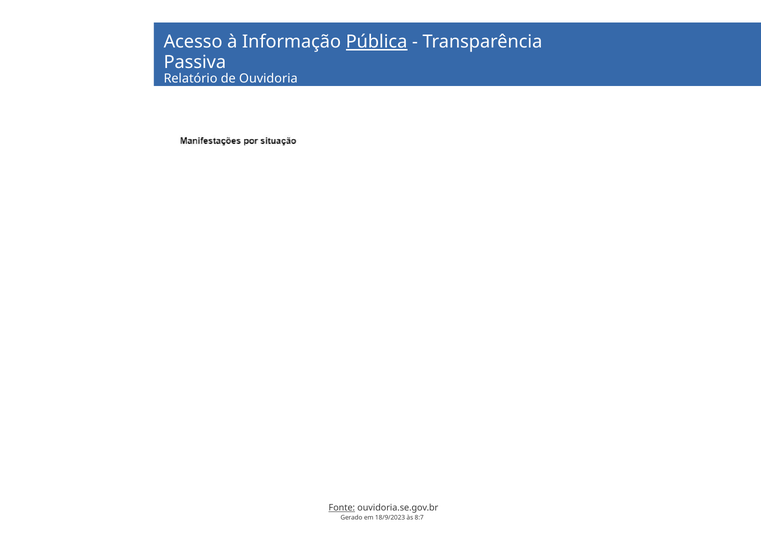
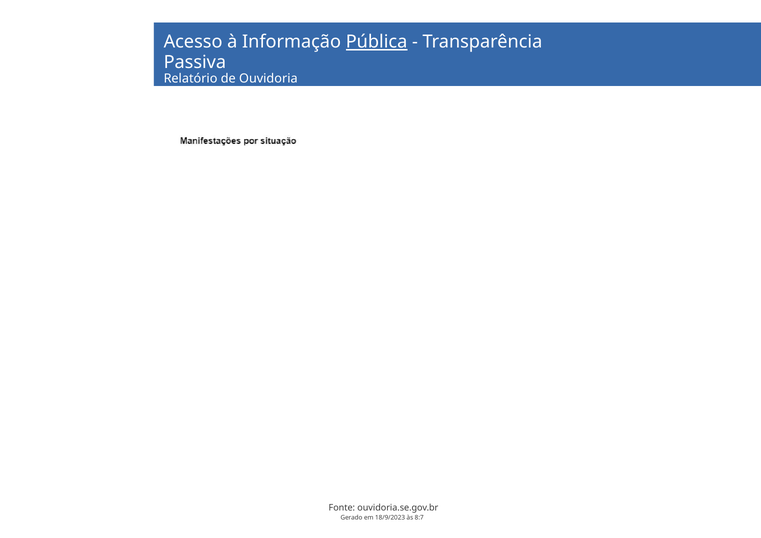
Fonte underline: present -> none (342, 508)
